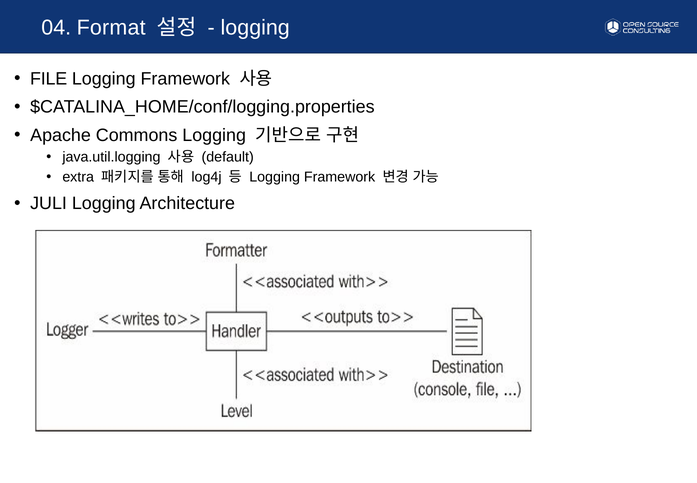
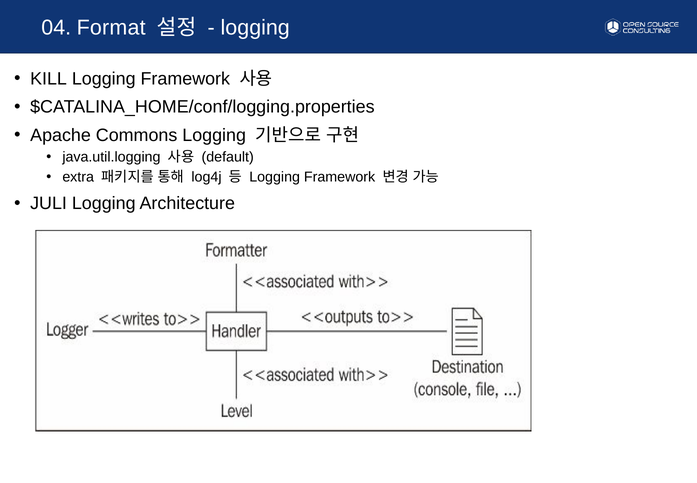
FILE: FILE -> KILL (49, 79)
